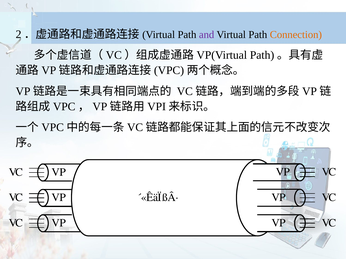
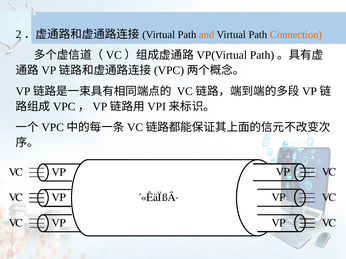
and colour: purple -> orange (207, 35)
